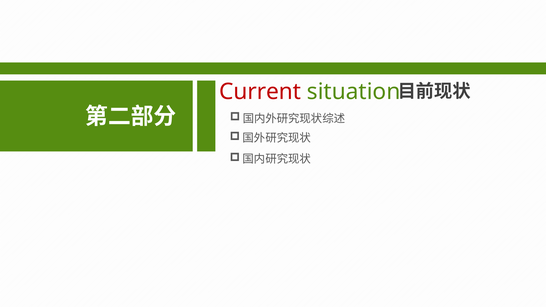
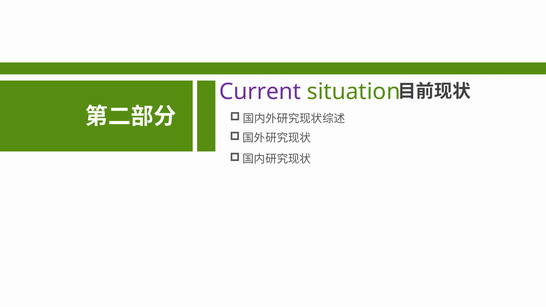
Current colour: red -> purple (260, 92)
